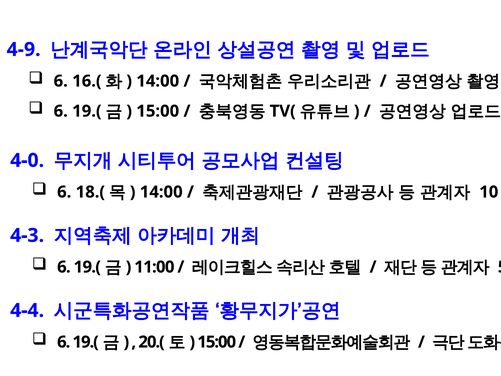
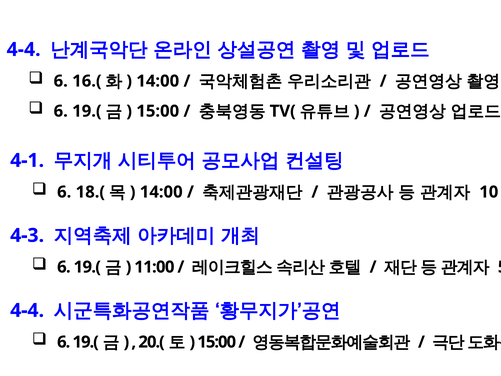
4-9: 4-9 -> 4-4 (24, 49)
4-0: 4-0 -> 4-1 (27, 160)
